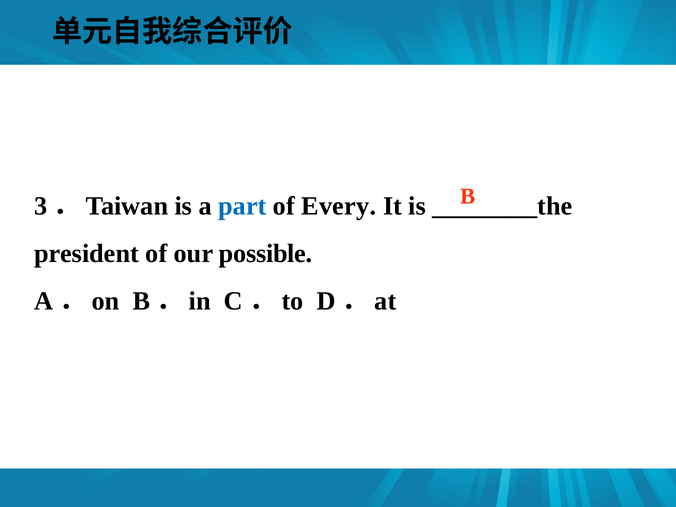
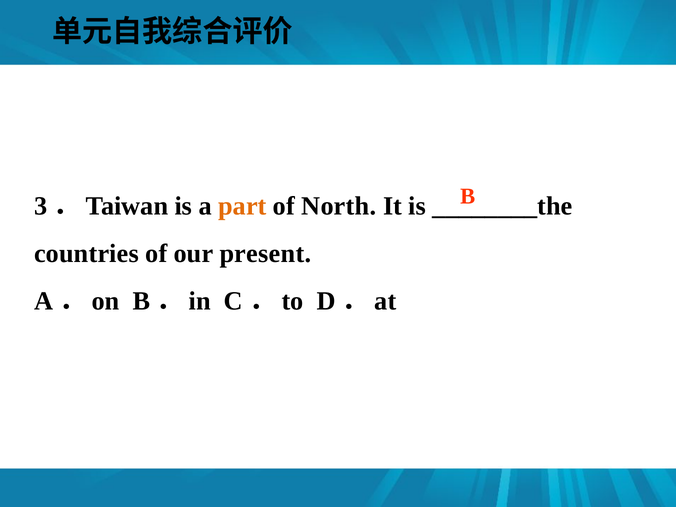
part colour: blue -> orange (242, 206)
Every: Every -> North (339, 206)
president: president -> countries (86, 254)
possible: possible -> present (265, 254)
